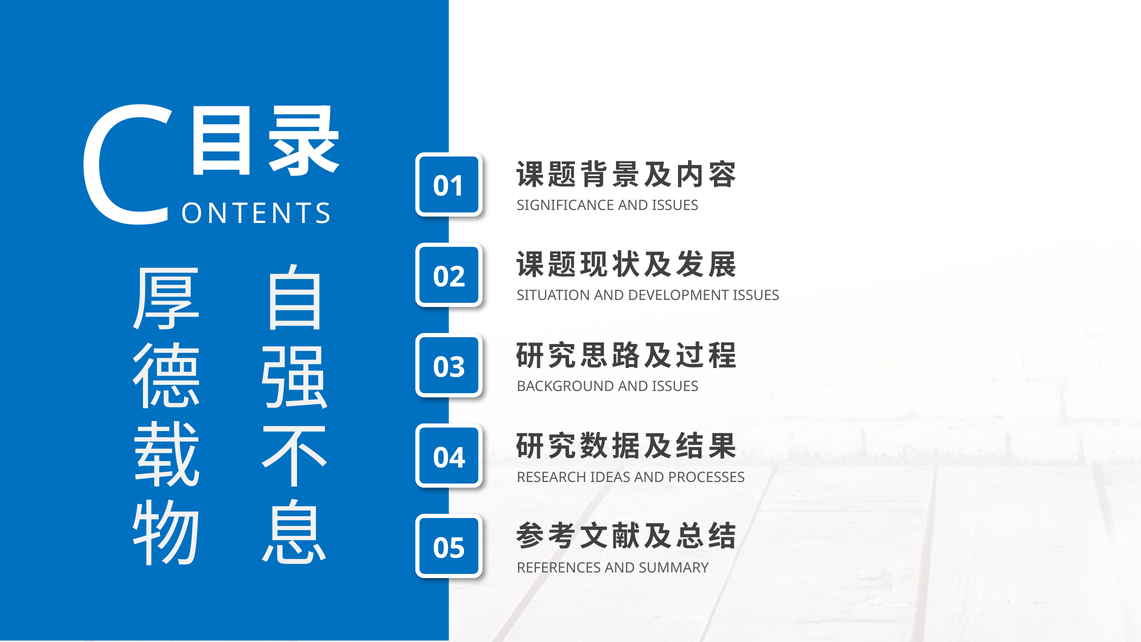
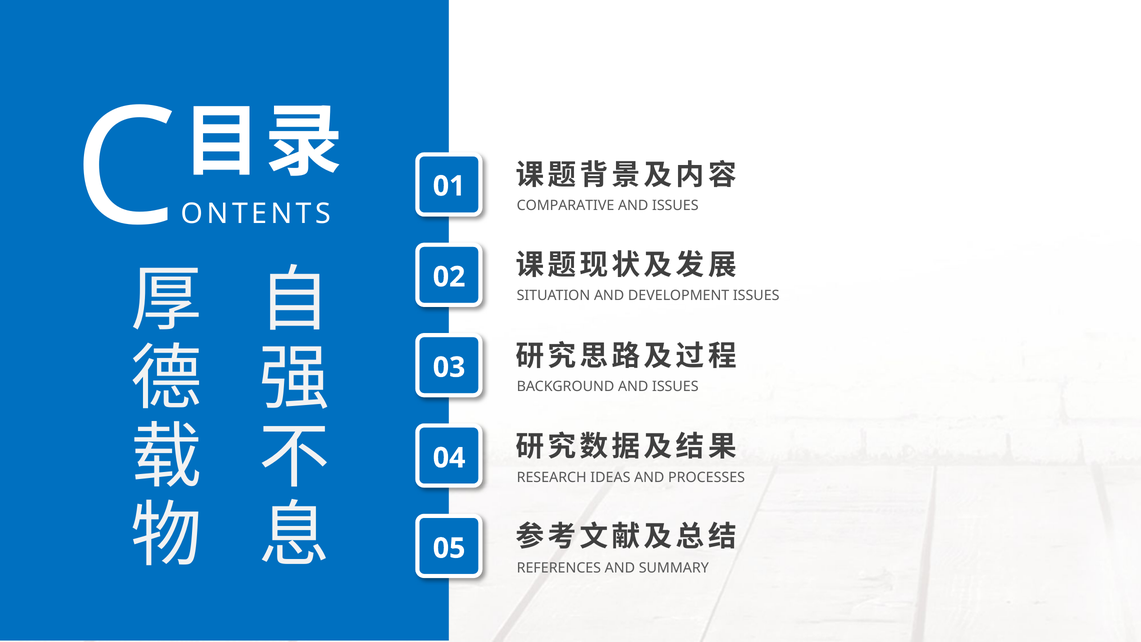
SIGNIFICANCE: SIGNIFICANCE -> COMPARATIVE (566, 205)
